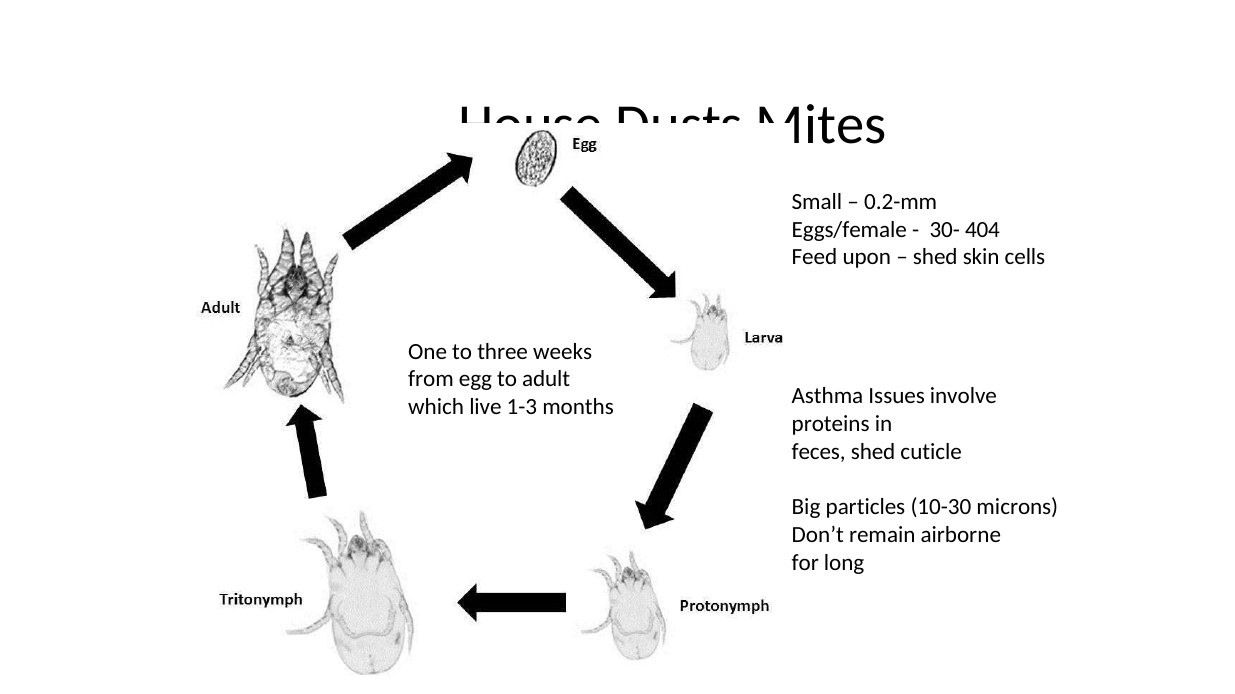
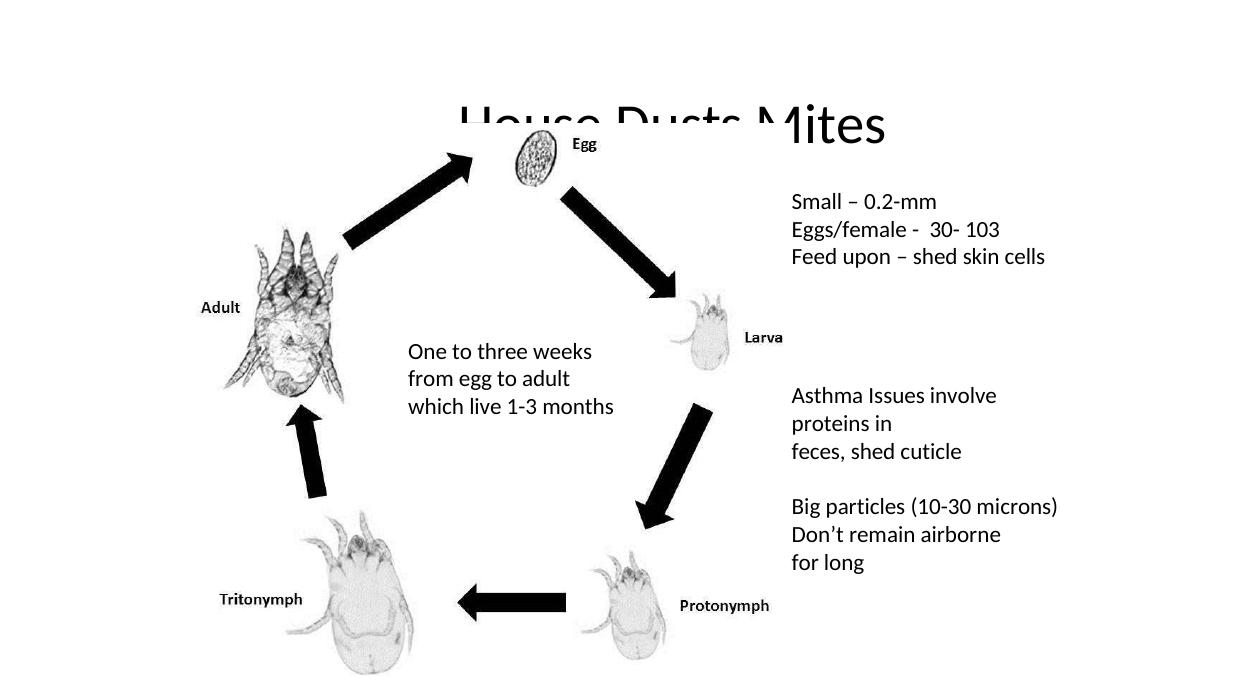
404: 404 -> 103 (982, 230)
